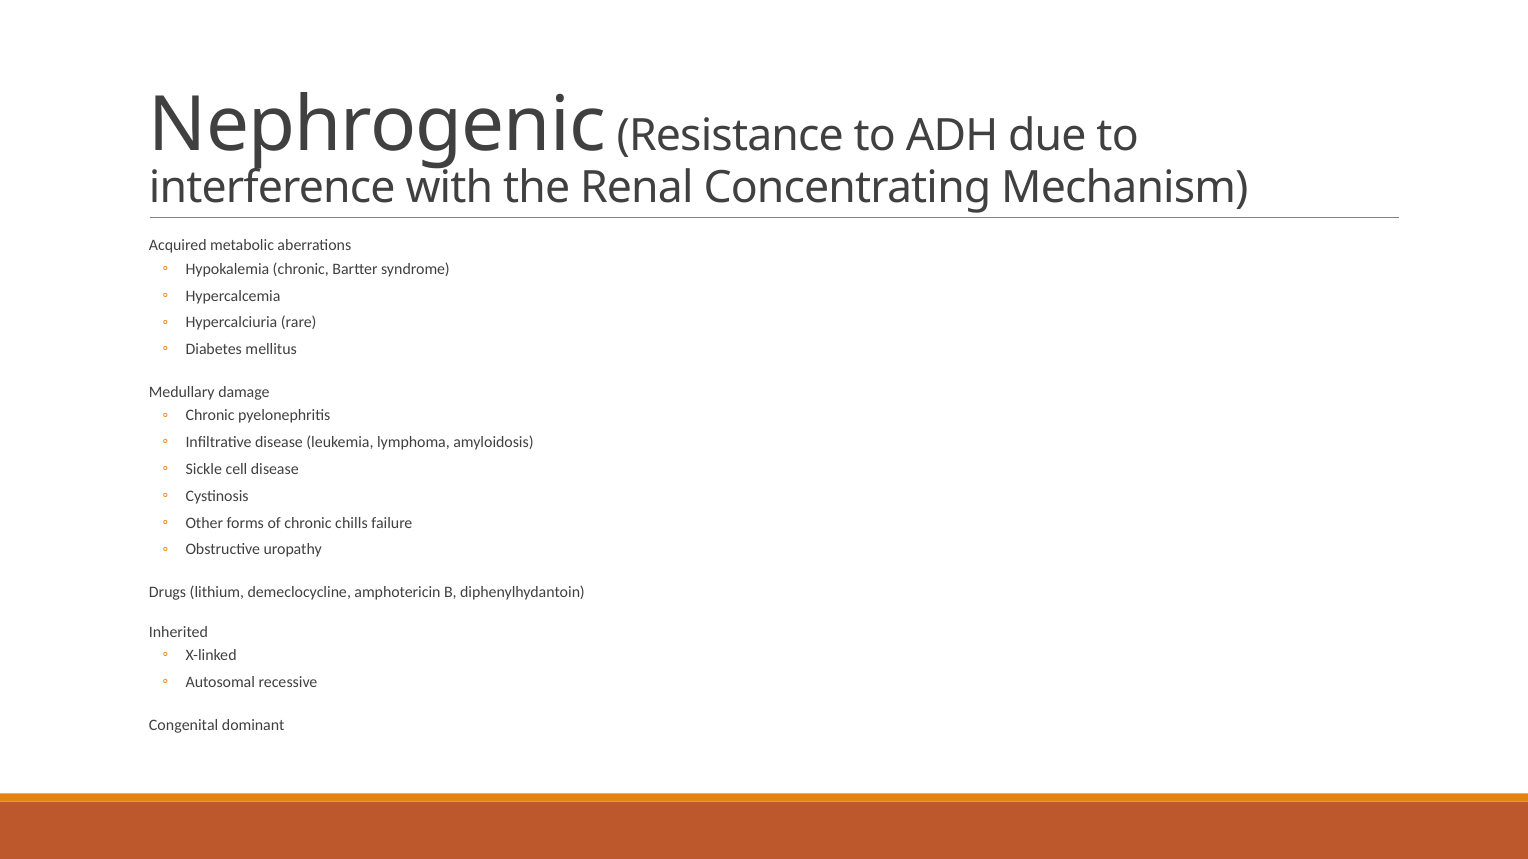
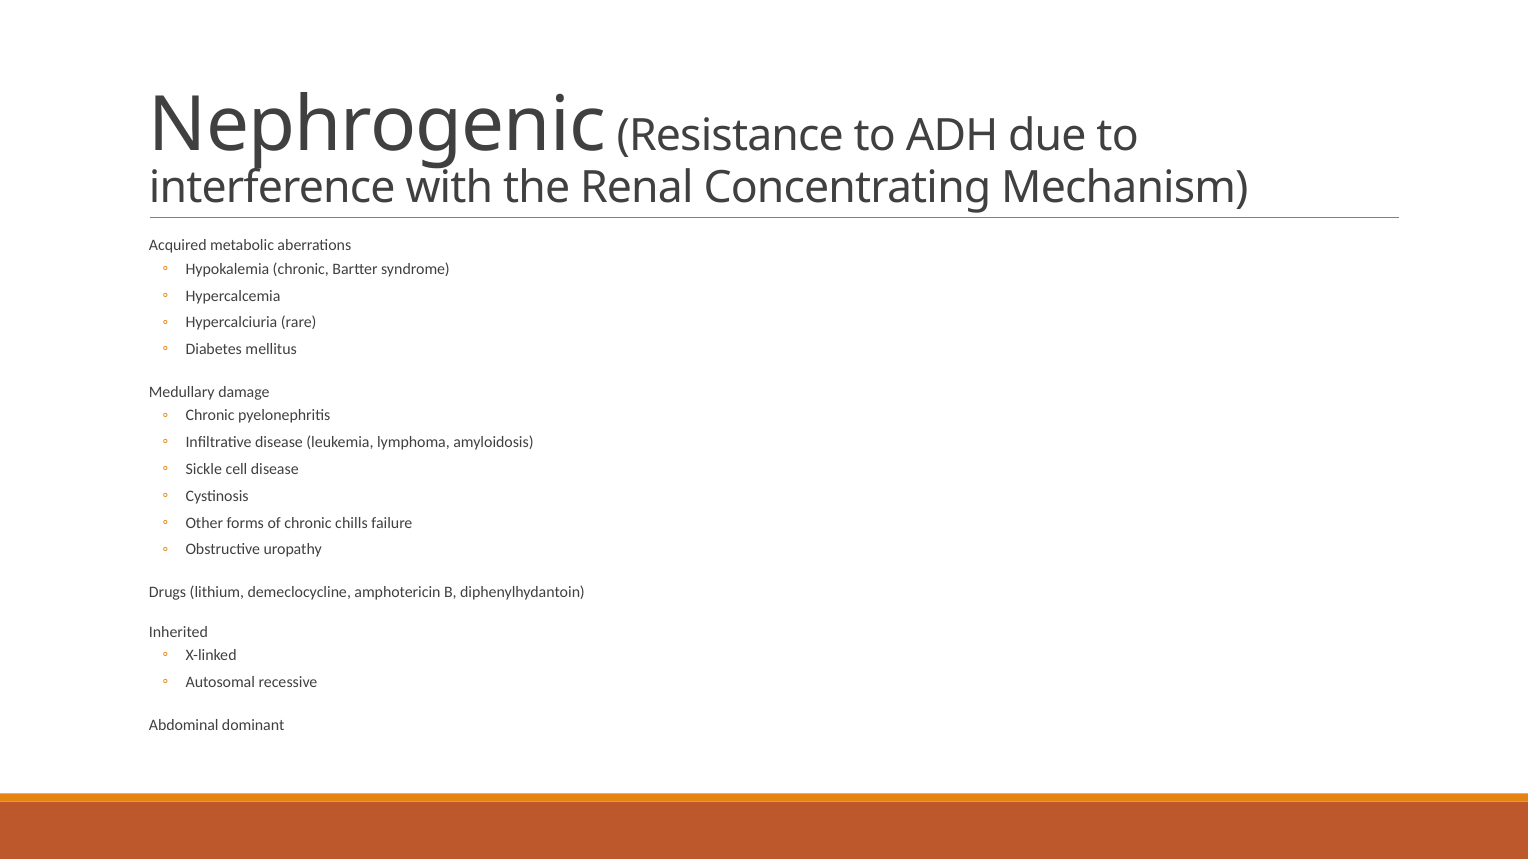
Congenital: Congenital -> Abdominal (184, 725)
